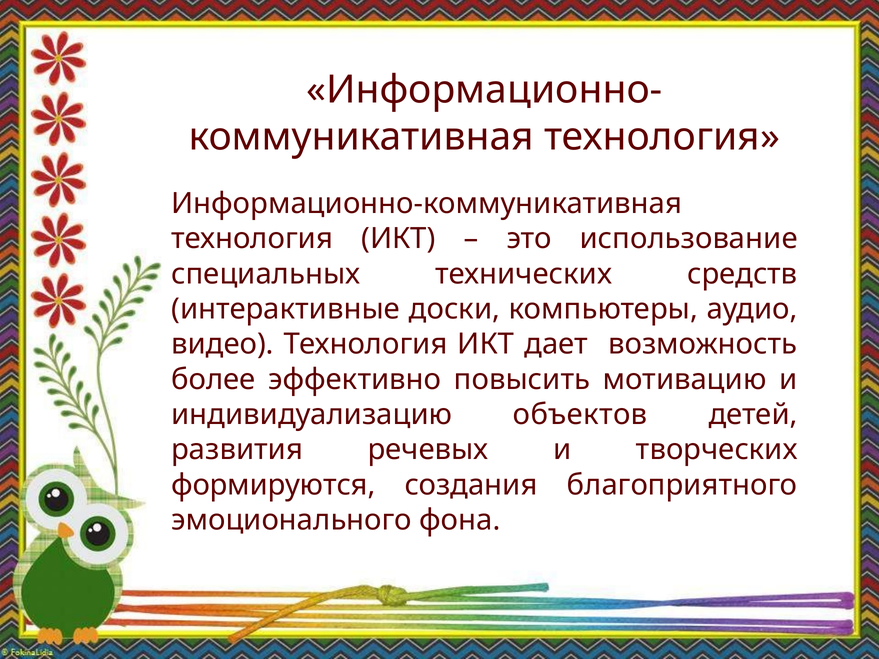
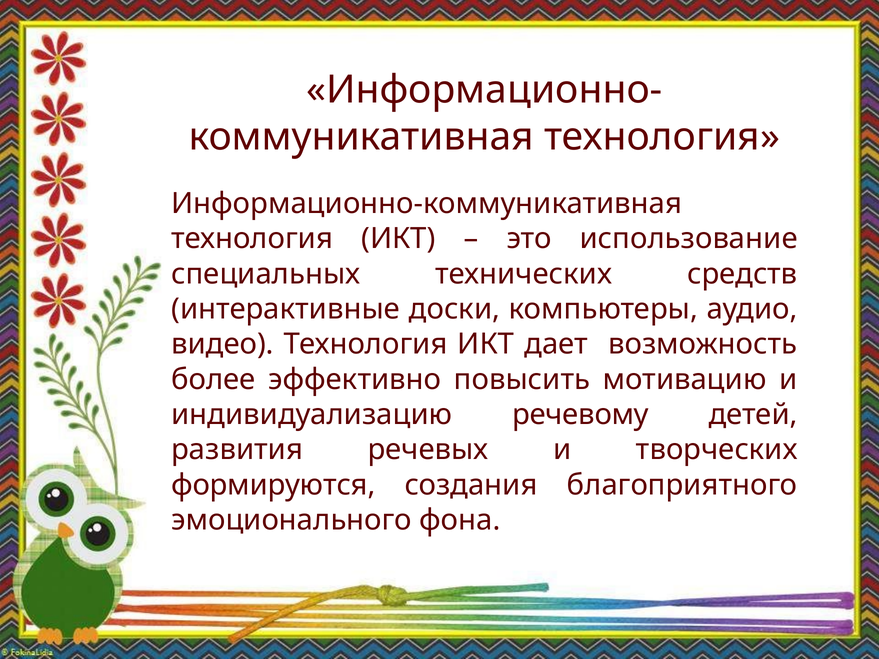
объектов: объектов -> речевому (580, 415)
